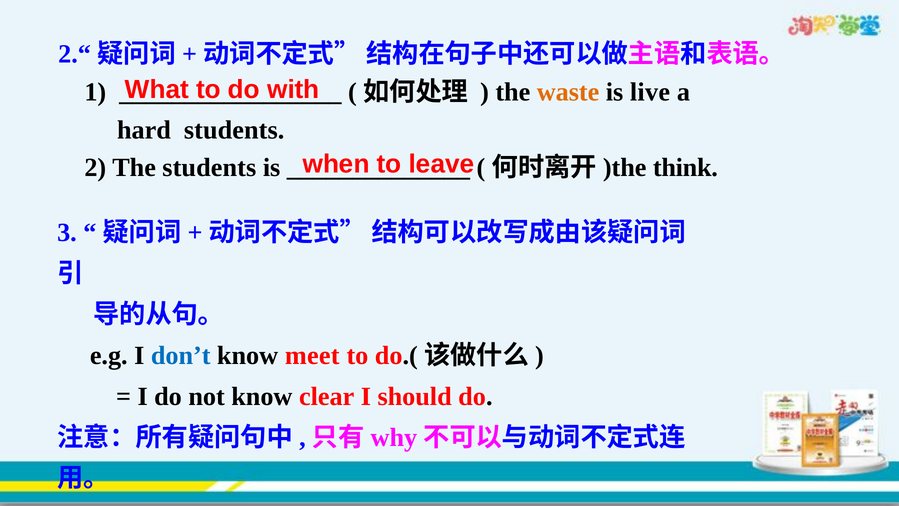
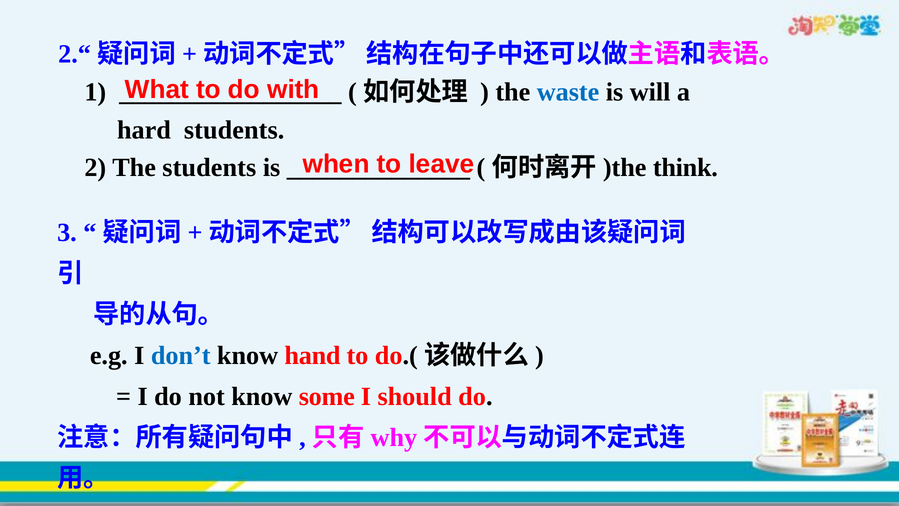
waste colour: orange -> blue (568, 92)
live: live -> will (650, 92)
meet: meet -> hand (313, 355)
clear: clear -> some (327, 396)
